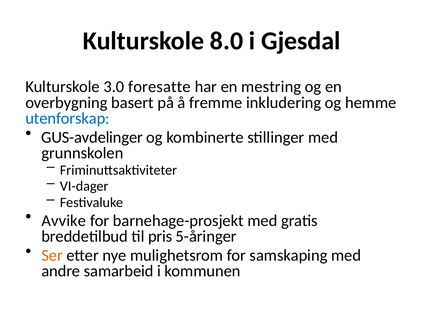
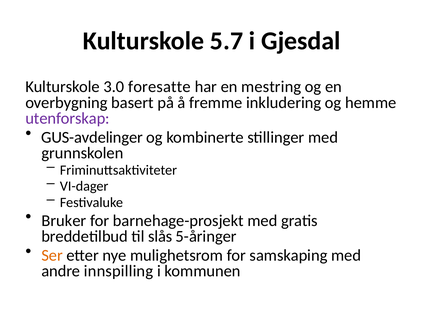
8.0: 8.0 -> 5.7 (227, 41)
utenforskap colour: blue -> purple (68, 118)
Avvike: Avvike -> Bruker (64, 221)
pris: pris -> slås (160, 236)
samarbeid: samarbeid -> innspilling (119, 271)
